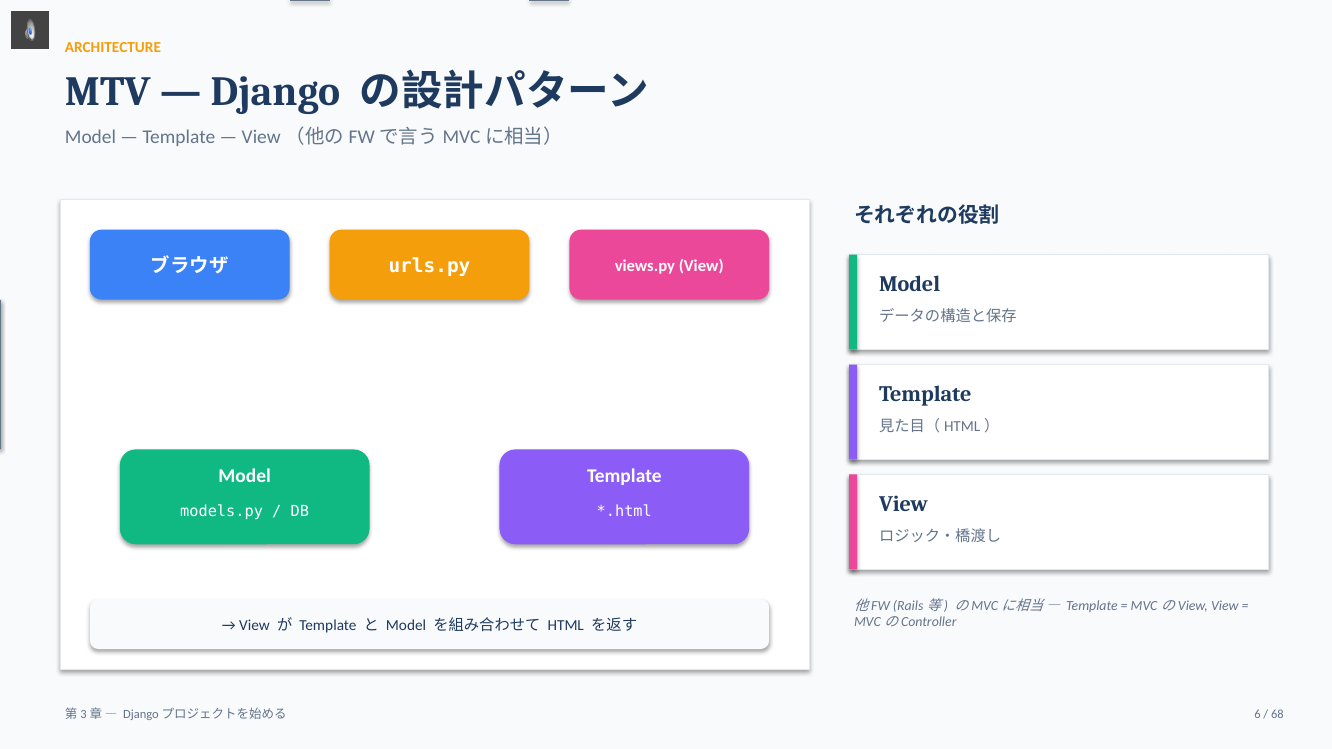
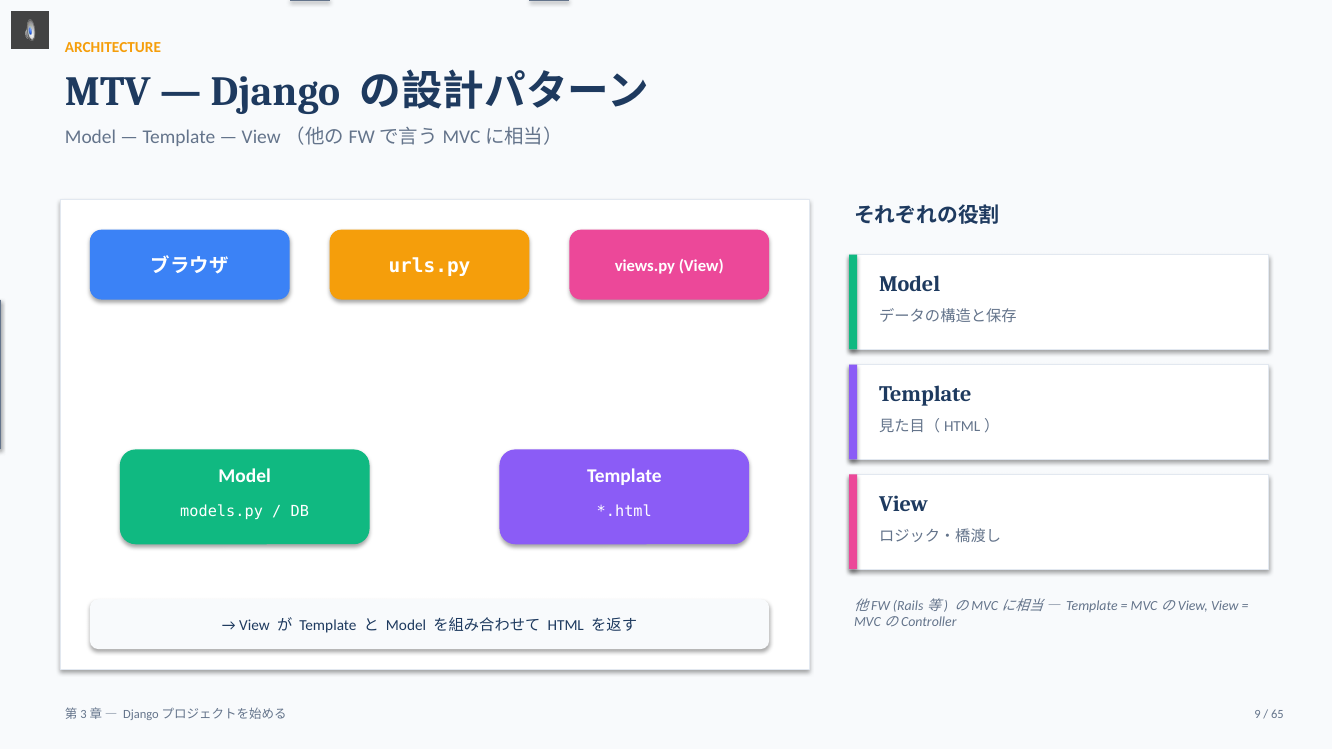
6: 6 -> 9 (1258, 715)
68: 68 -> 65 (1277, 715)
